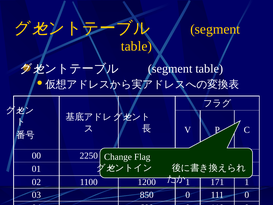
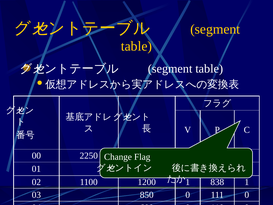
171: 171 -> 838 (217, 182)
